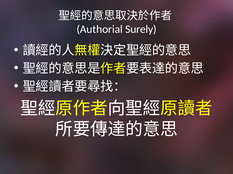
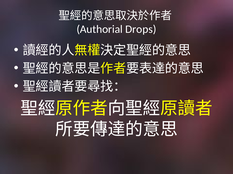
Surely: Surely -> Drops (141, 29)
